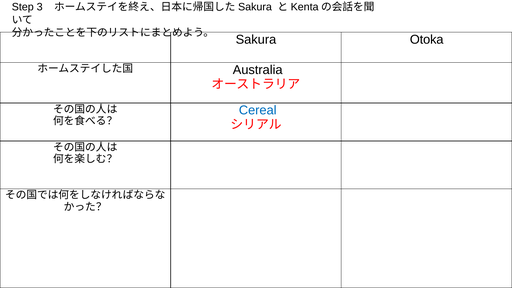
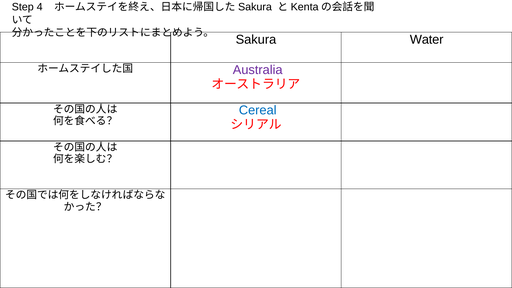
3: 3 -> 4 (40, 7)
Otoka: Otoka -> Water (427, 40)
Australia colour: black -> purple (258, 70)
